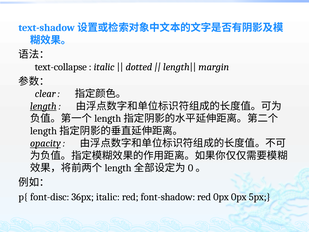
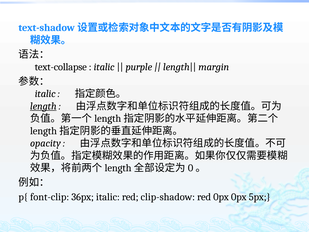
dotted: dotted -> purple (139, 67)
clear: clear -> italic (45, 94)
opacity underline: present -> none (45, 143)
font-disc: font-disc -> font-clip (50, 197)
font-shadow: font-shadow -> clip-shadow (168, 197)
